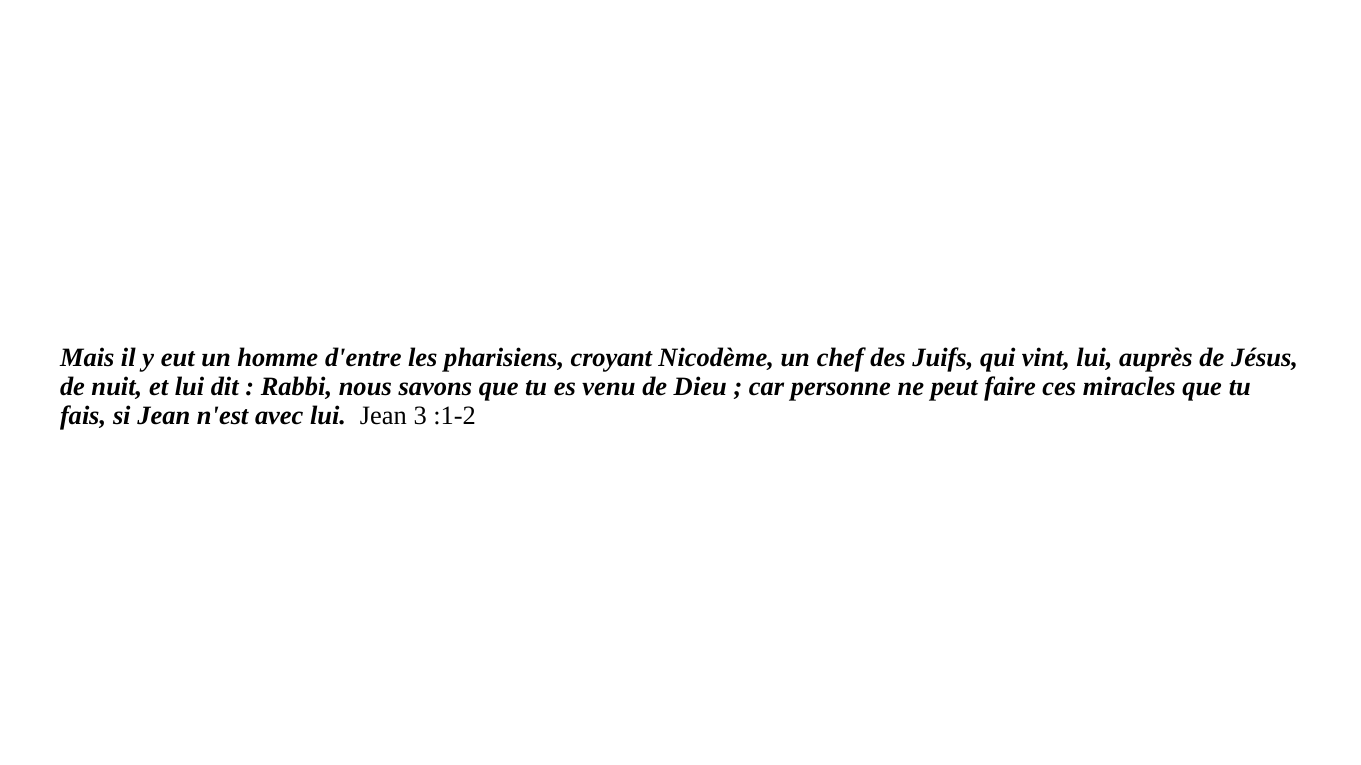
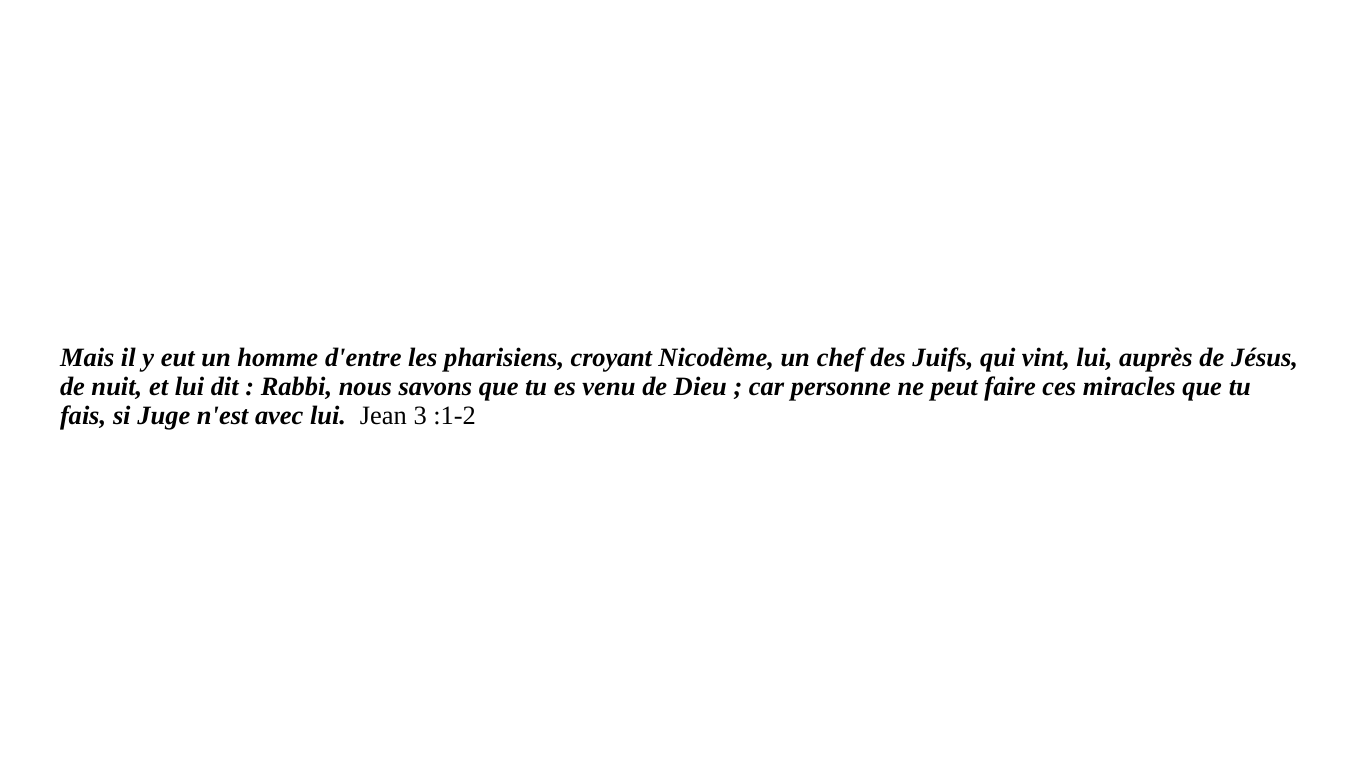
si Jean: Jean -> Juge (164, 416)
